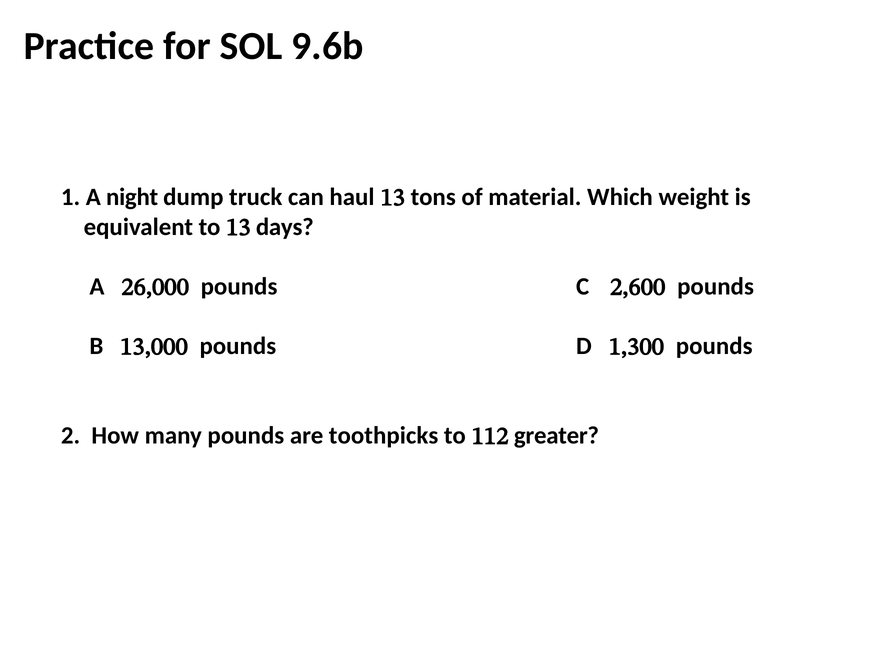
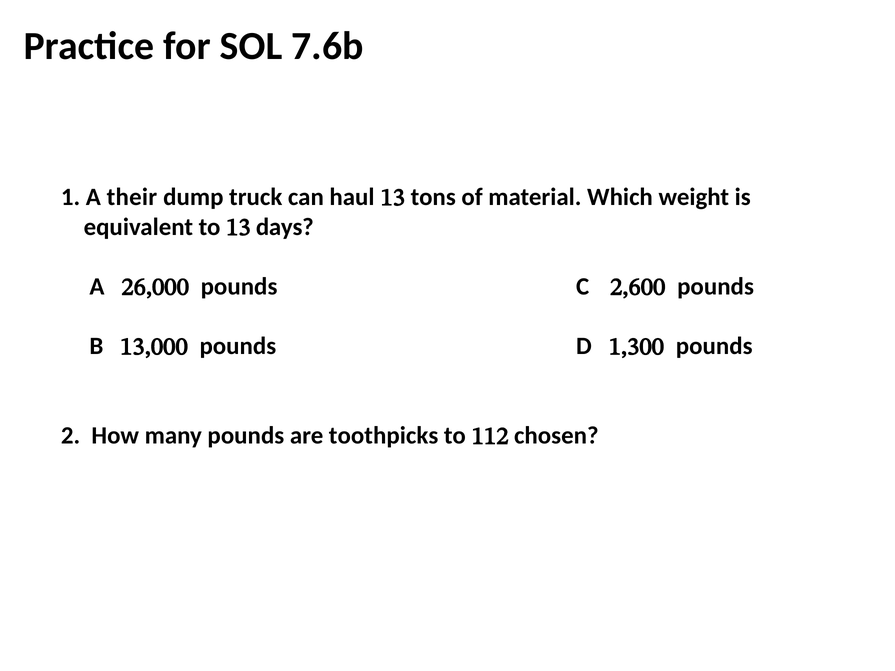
9.6b: 9.6b -> 7.6b (327, 46)
night: night -> their (132, 197)
greater: greater -> chosen (556, 436)
